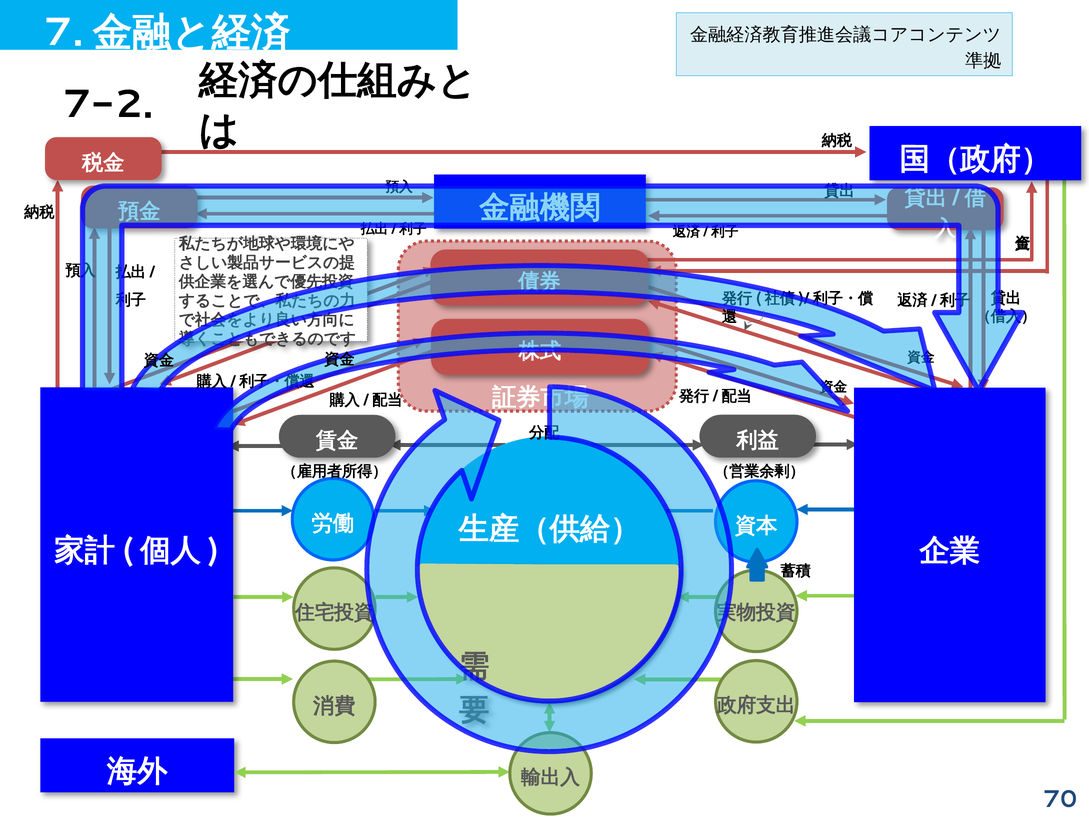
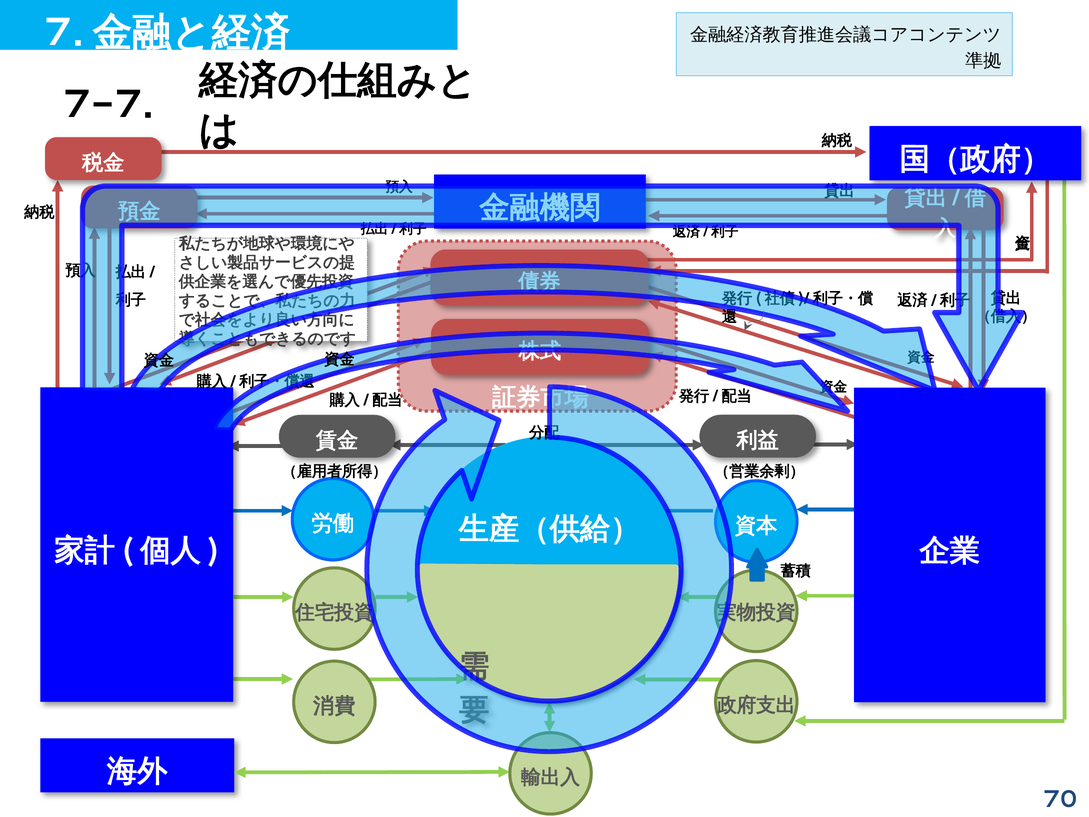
7-2: 7-2 -> 7-7 (109, 104)
